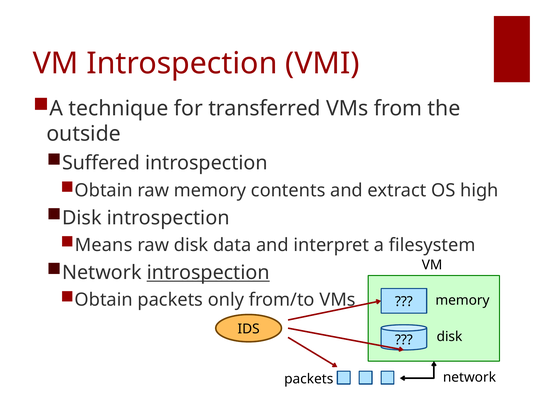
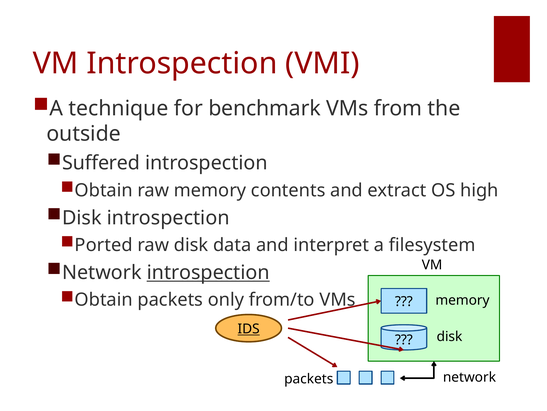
transferred: transferred -> benchmark (265, 108)
Means: Means -> Ported (104, 245)
IDS underline: none -> present (249, 328)
